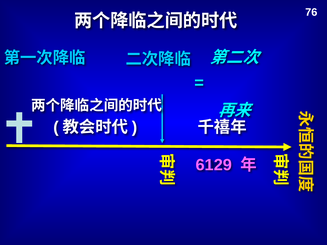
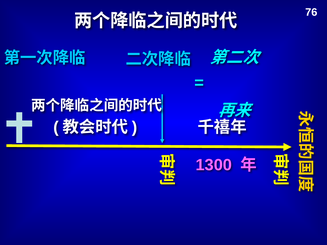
6129: 6129 -> 1300 (214, 165)
